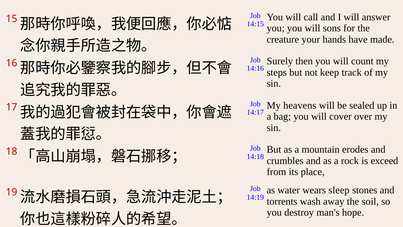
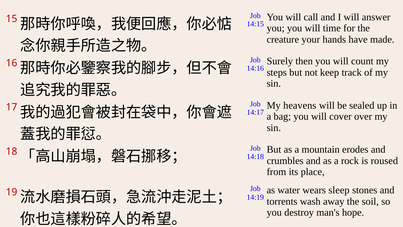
sons: sons -> time (332, 28)
exceed: exceed -> roused (384, 161)
